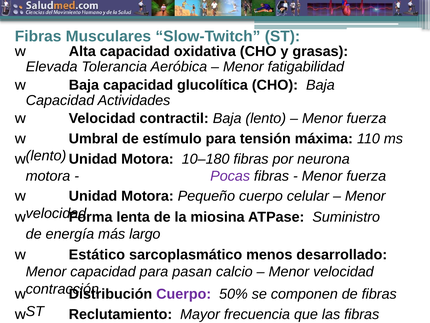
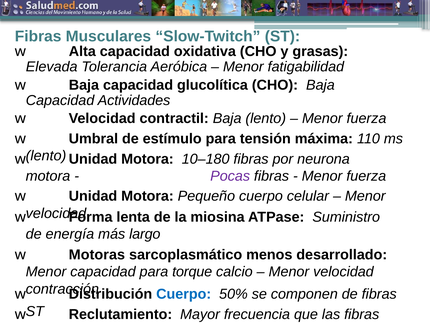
Estático: Estático -> Motoras (97, 254)
pasan: pasan -> torque (192, 271)
Cuerpo colour: purple -> blue (184, 294)
